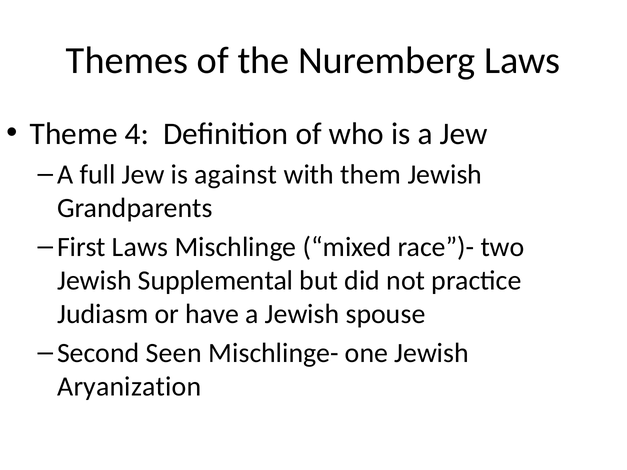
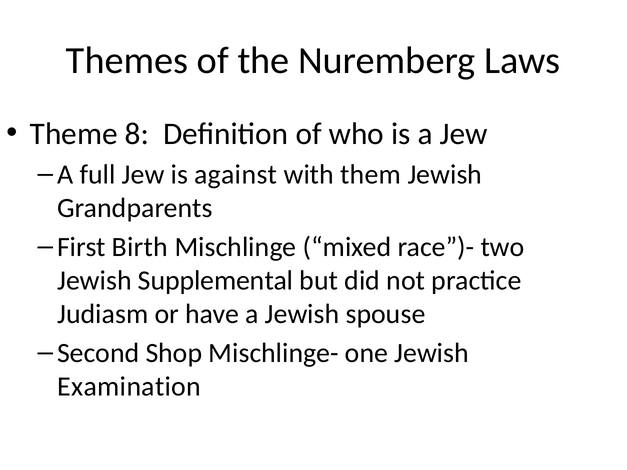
4: 4 -> 8 (137, 134)
First Laws: Laws -> Birth (140, 247)
Seen: Seen -> Shop (174, 353)
Aryanization: Aryanization -> Examination (129, 387)
